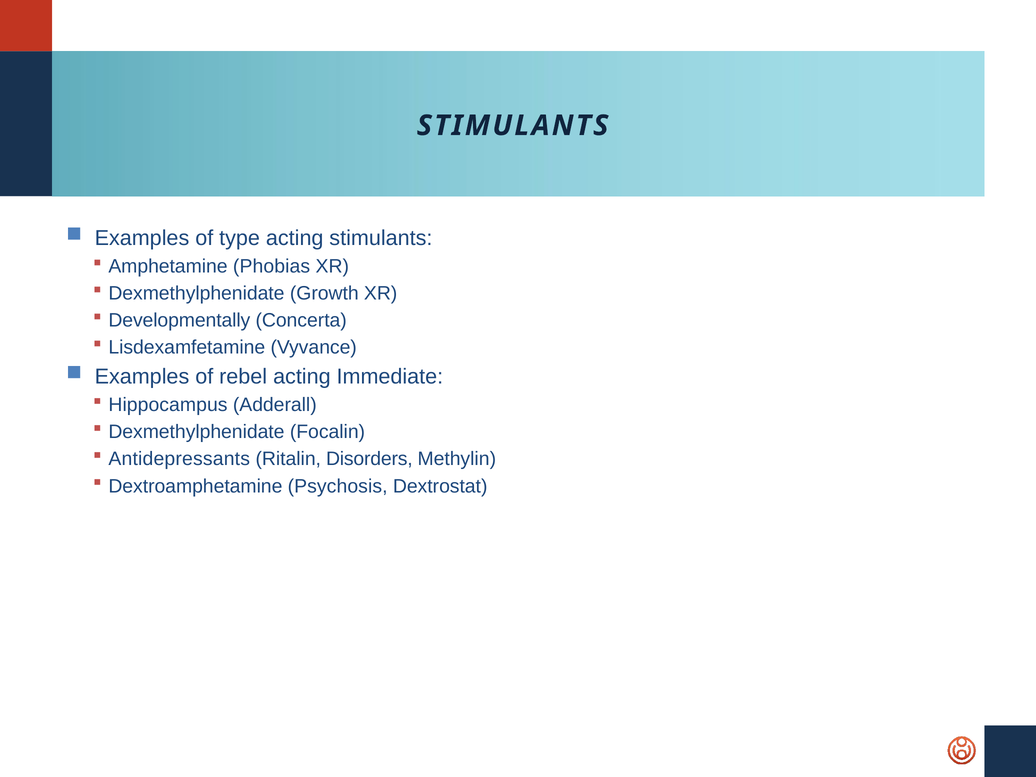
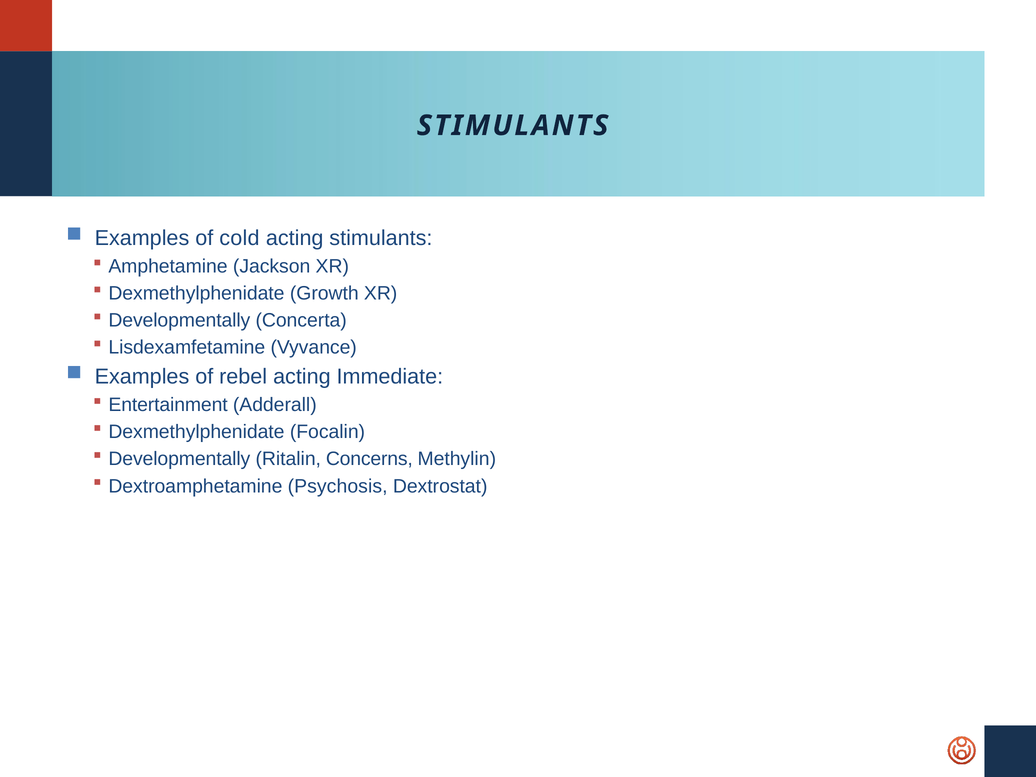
type: type -> cold (239, 238)
Phobias: Phobias -> Jackson (272, 266)
Hippocampus: Hippocampus -> Entertainment (168, 405)
Antidepressants: Antidepressants -> Developmentally (179, 459)
Disorders: Disorders -> Concerns (369, 459)
